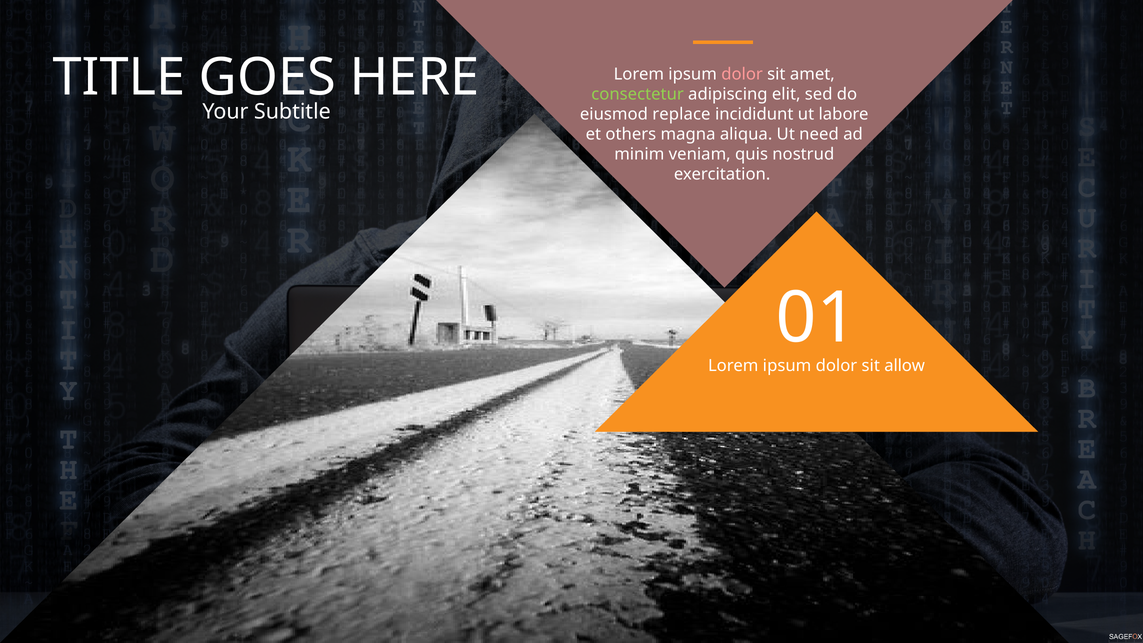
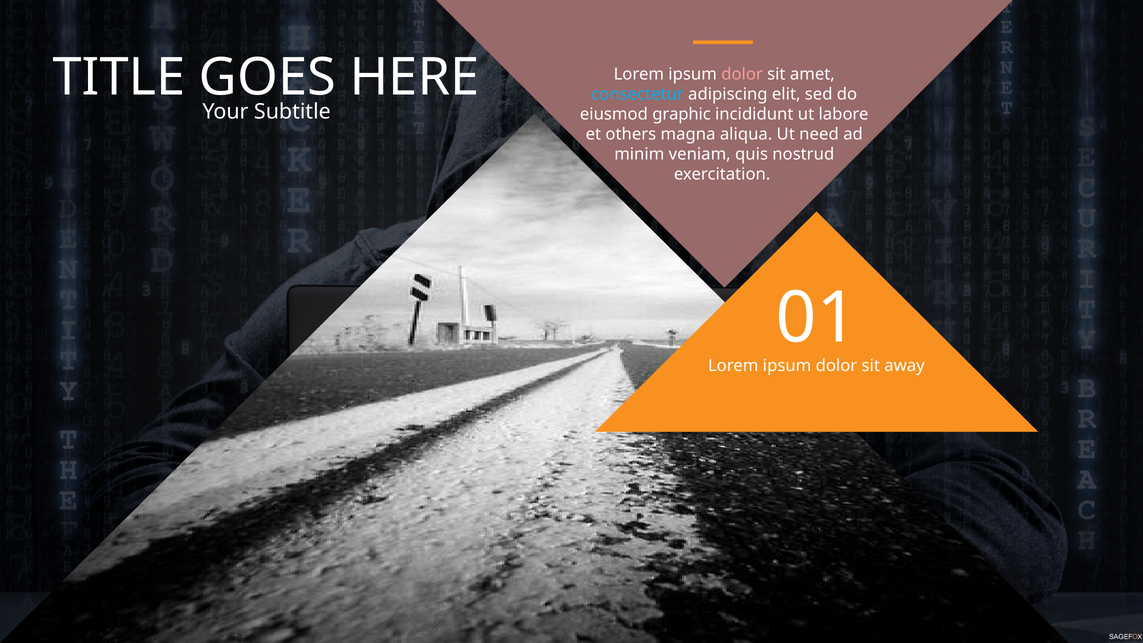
consectetur colour: light green -> light blue (638, 94)
replace: replace -> graphic (682, 114)
allow: allow -> away (905, 366)
